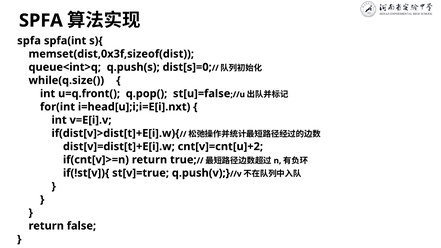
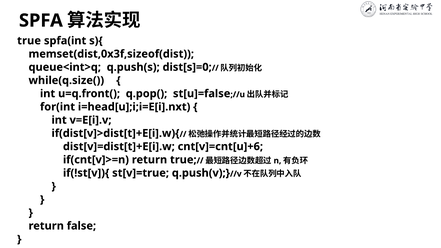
spfa: spfa -> true (29, 41)
cnt[v]=cnt[u]+2: cnt[v]=cnt[u]+2 -> cnt[v]=cnt[u]+6 (220, 147)
